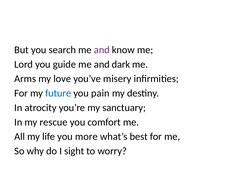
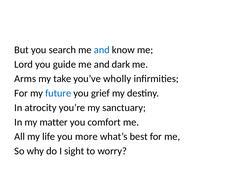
and colour: purple -> blue (102, 50)
love: love -> take (62, 79)
misery: misery -> wholly (117, 79)
pain: pain -> grief (100, 93)
rescue: rescue -> matter (54, 122)
